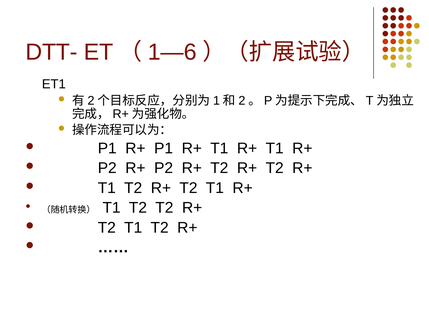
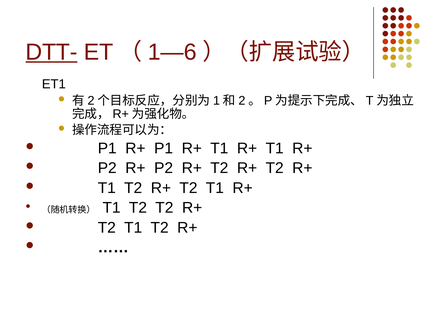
DTT- underline: none -> present (52, 52)
